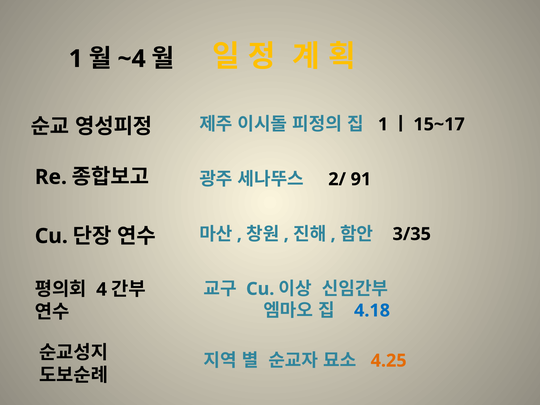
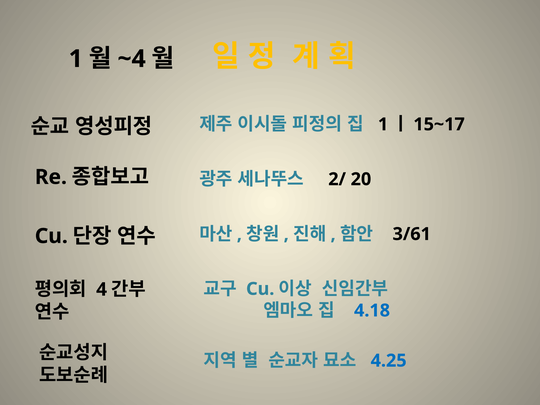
91: 91 -> 20 (361, 179)
3/35: 3/35 -> 3/61 (412, 234)
4.25 colour: orange -> blue (389, 361)
